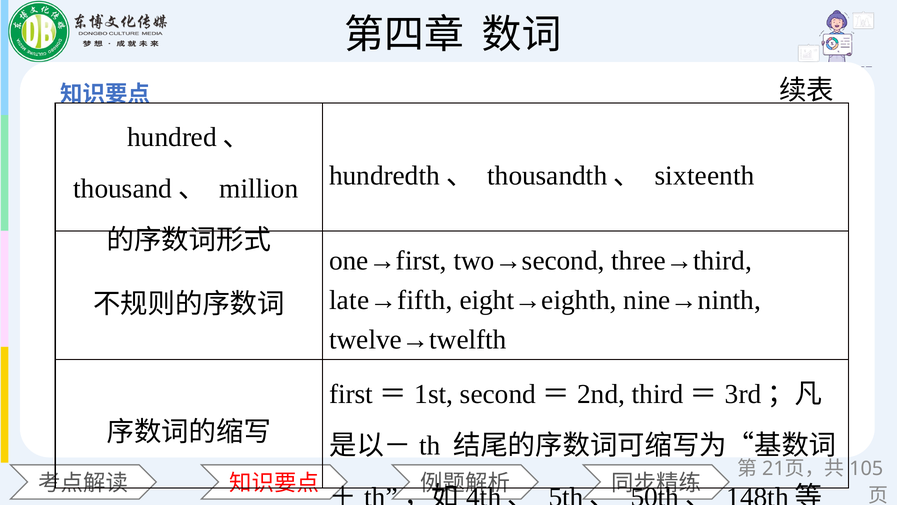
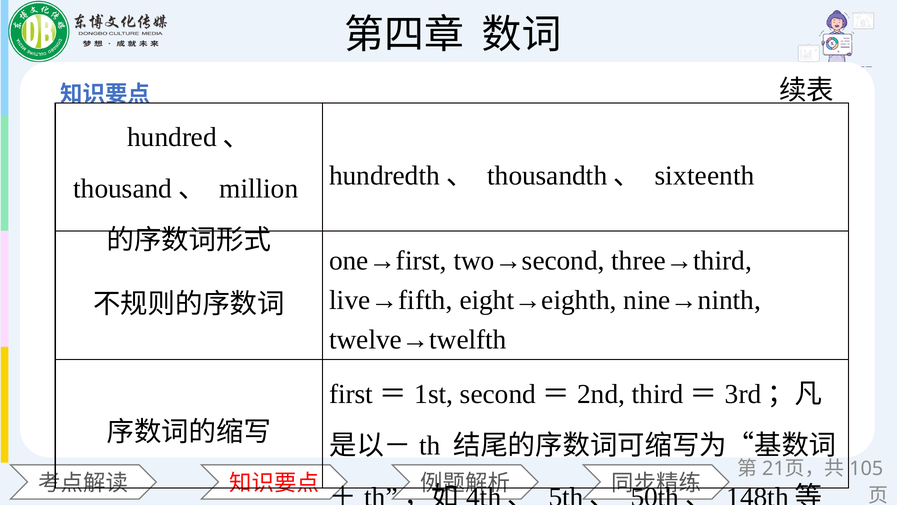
late→fifth: late→fifth -> live→fifth (391, 300)
